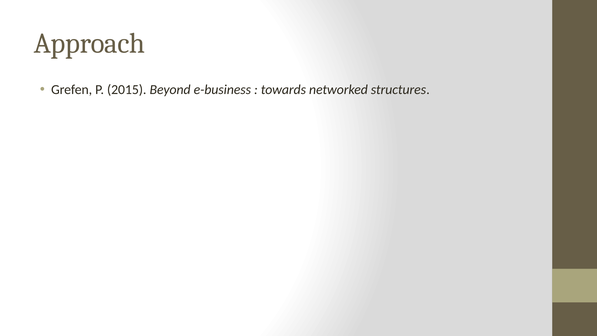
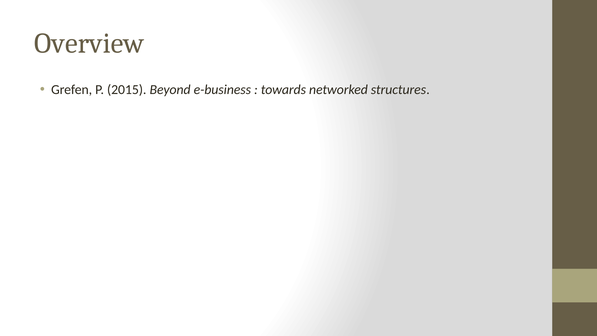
Approach: Approach -> Overview (89, 43)
